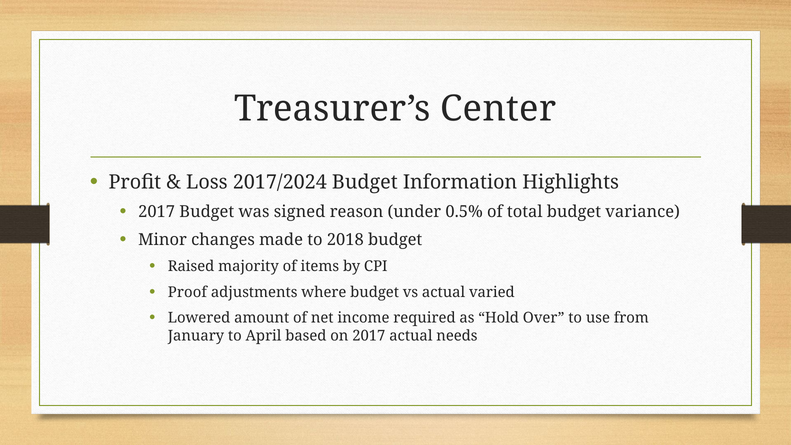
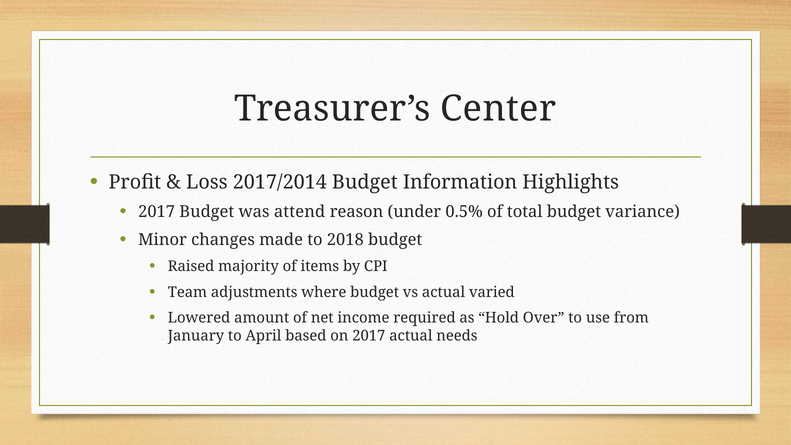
2017/2024: 2017/2024 -> 2017/2014 (280, 182)
signed: signed -> attend (300, 212)
Proof: Proof -> Team (187, 292)
